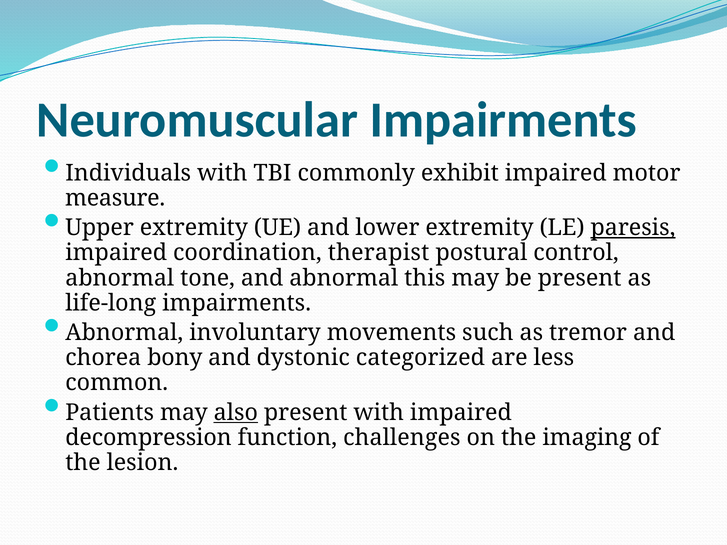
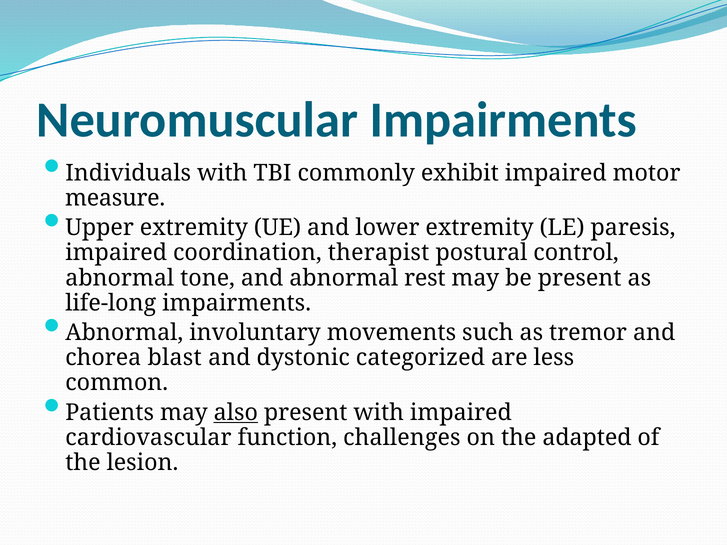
paresis underline: present -> none (633, 228)
this: this -> rest (425, 278)
bony: bony -> blast (175, 358)
decompression: decompression -> cardiovascular (148, 438)
imaging: imaging -> adapted (587, 438)
